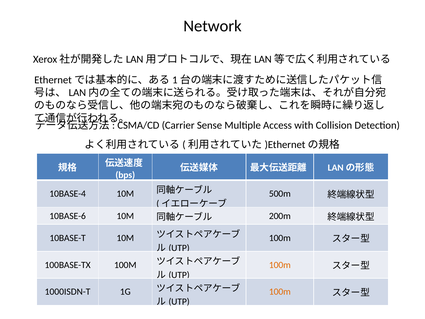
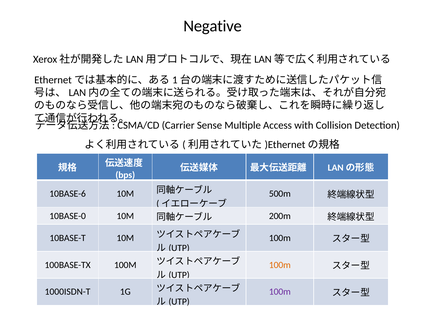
Network: Network -> Negative (213, 26)
10BASE-4: 10BASE-4 -> 10BASE-6 (68, 194)
10BASE-6: 10BASE-6 -> 10BASE-0 (68, 216)
100m colour: orange -> purple (280, 292)
